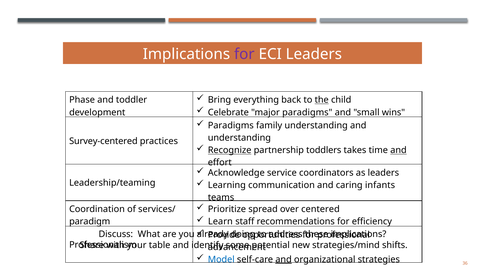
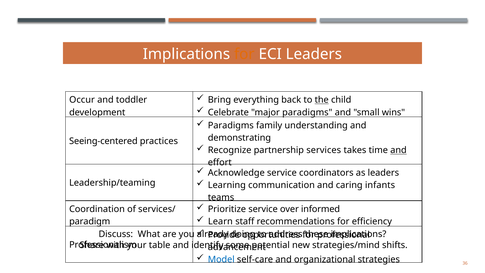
for colour: purple -> orange (244, 54)
Phase: Phase -> Occur (82, 100)
understanding: understanding -> demonstrating (239, 138)
Survey-centered: Survey-centered -> Seeing-centered (103, 141)
Recognize underline: present -> none (230, 150)
toddlers: toddlers -> services (324, 150)
Prioritize spread: spread -> service (263, 209)
centered: centered -> informed (321, 209)
and underline: present -> none (284, 259)
